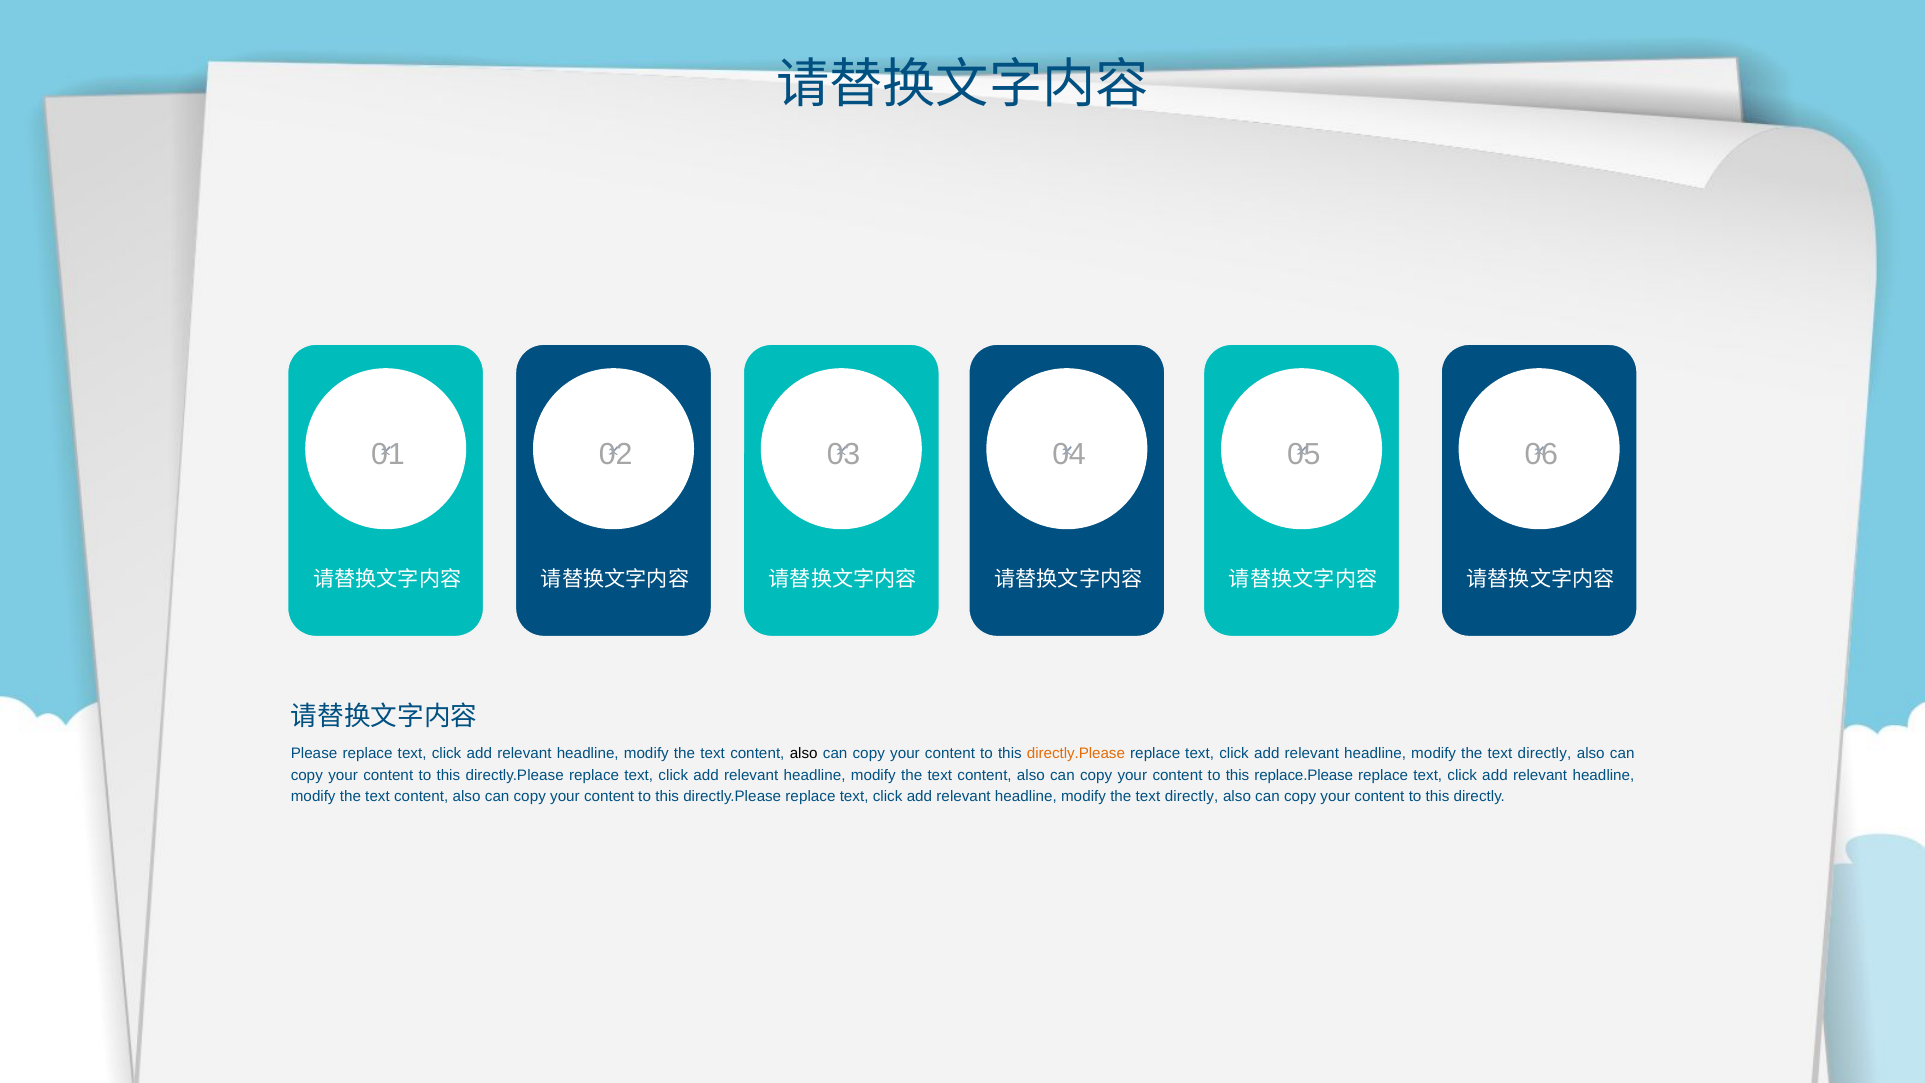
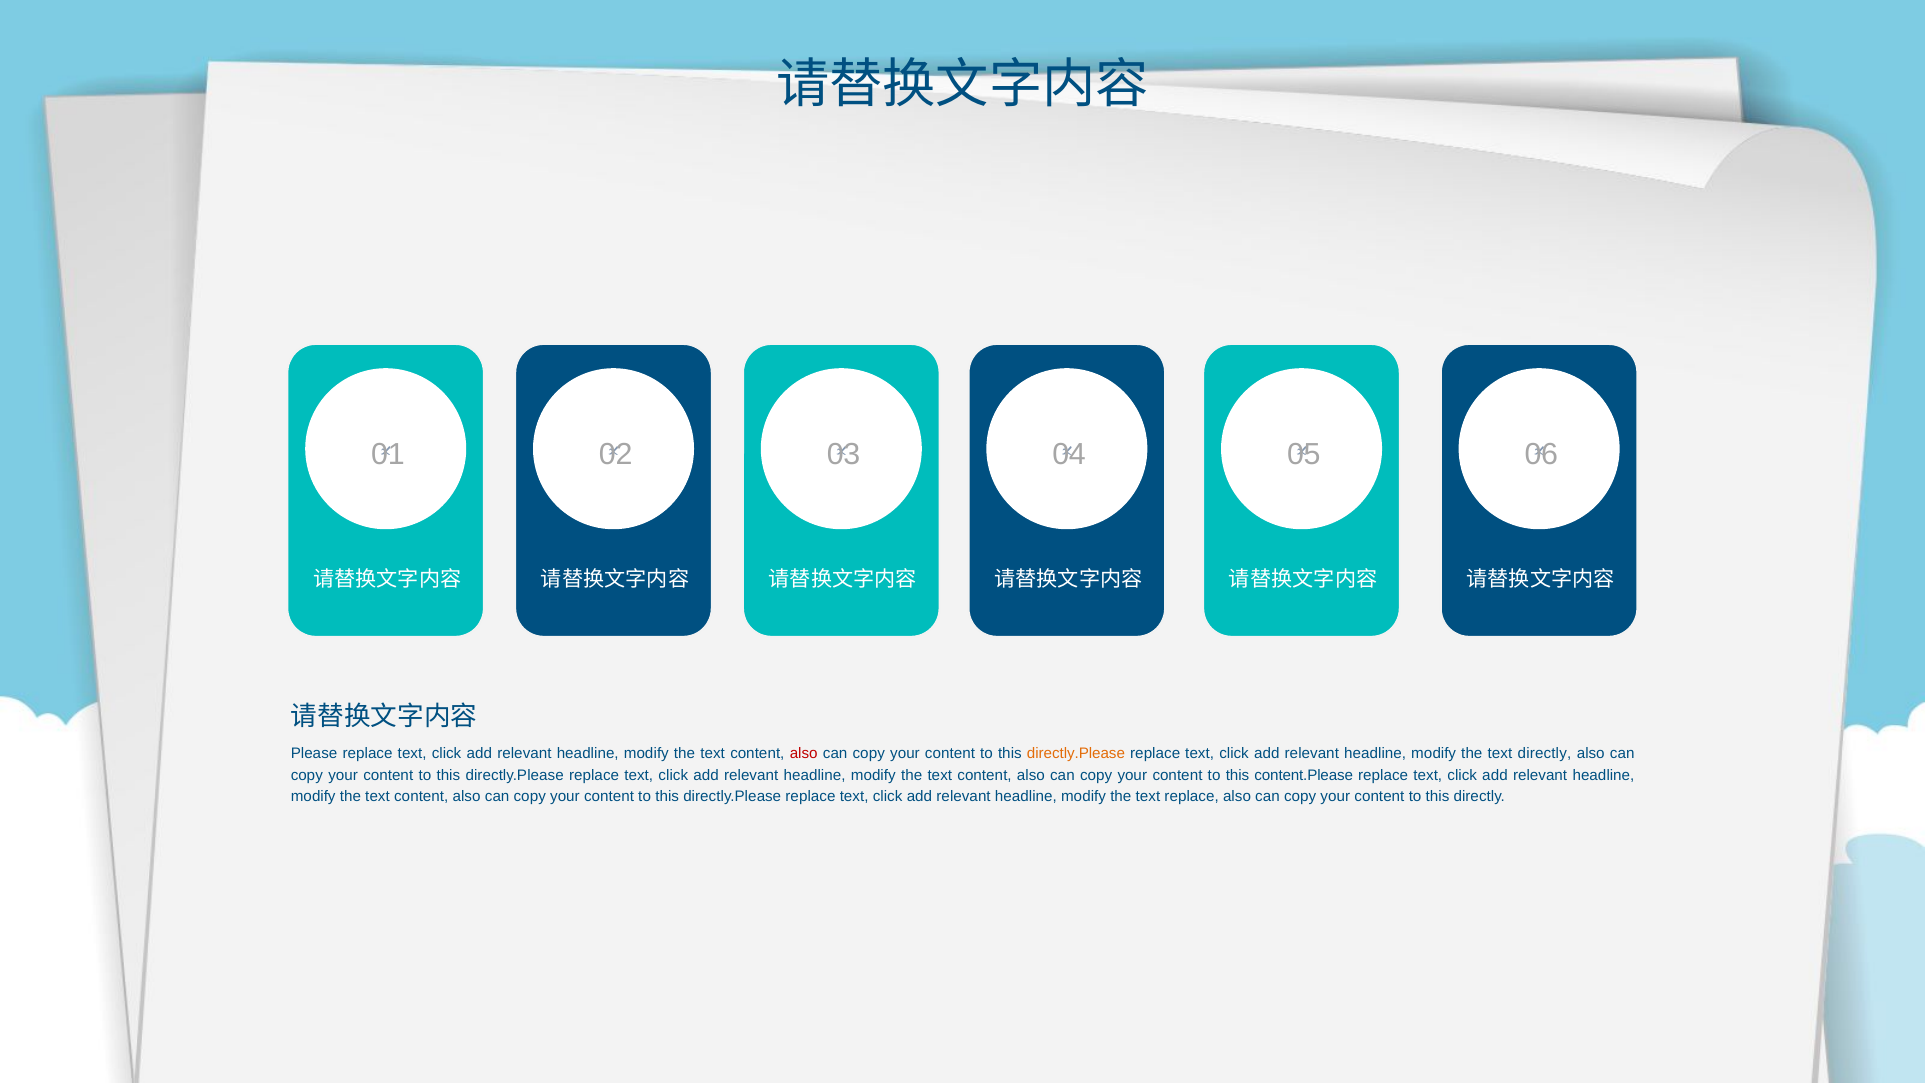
also colour: black -> red (804, 753)
replace.Please: replace.Please -> content.Please (1304, 775)
directly: directly -> replace (1192, 797)
